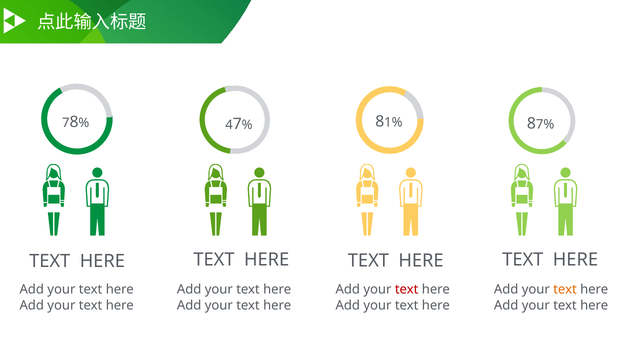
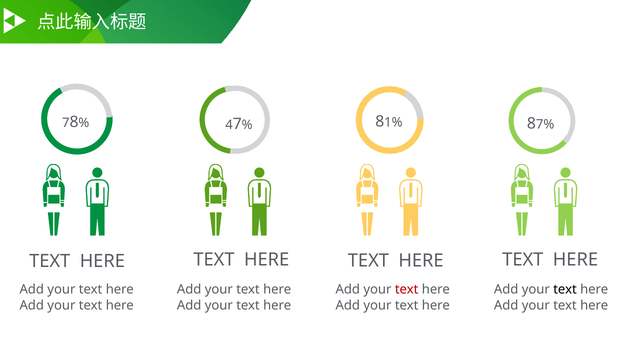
text colour: orange -> black (565, 289)
